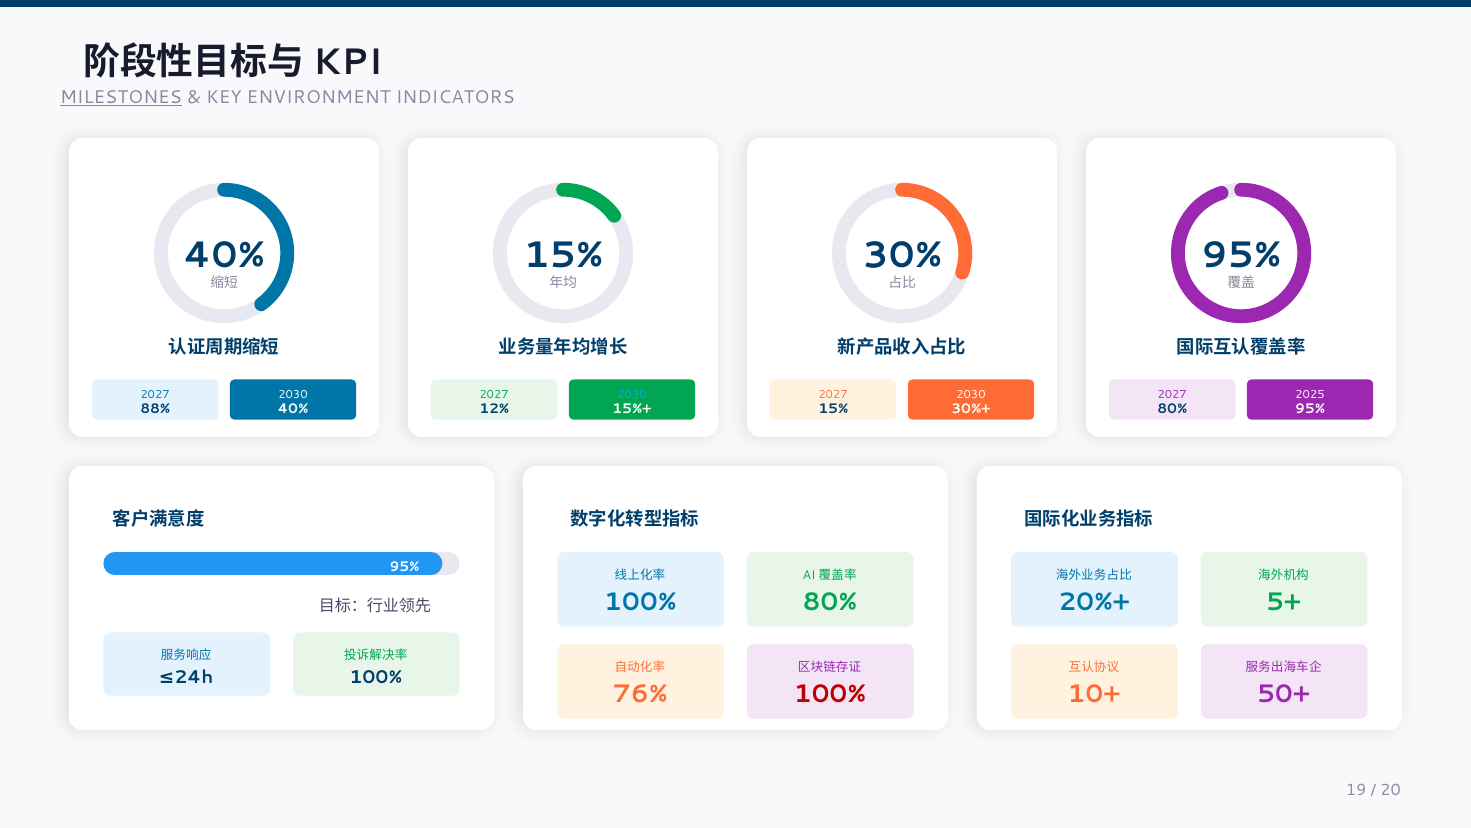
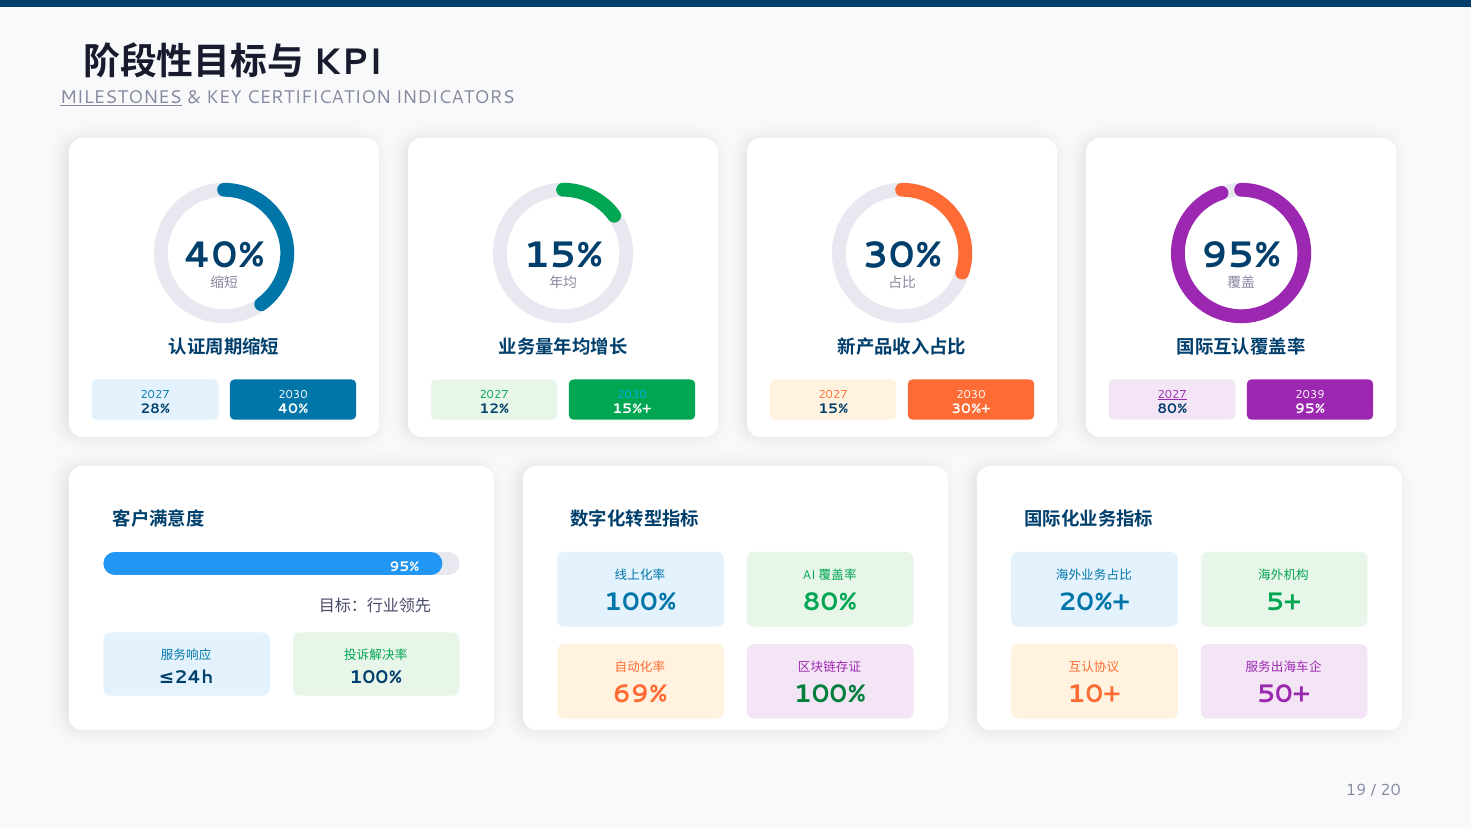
ENVIRONMENT: ENVIRONMENT -> CERTIFICATION (319, 98)
2027 underline: none -> present (1172, 394)
2025: 2025 -> 2039 (1310, 394)
88%: 88% -> 28% (155, 409)
76%: 76% -> 69% (640, 694)
100% colour: red -> green (830, 694)
